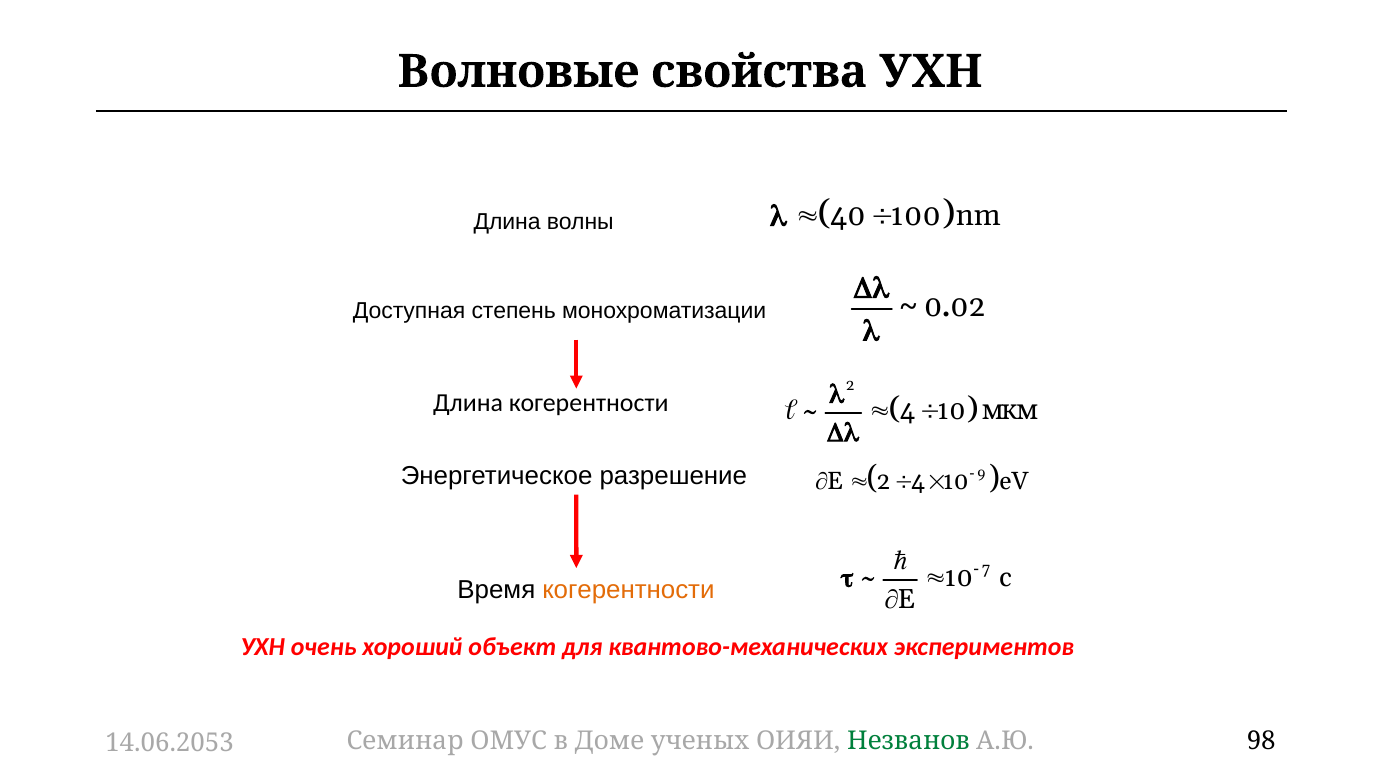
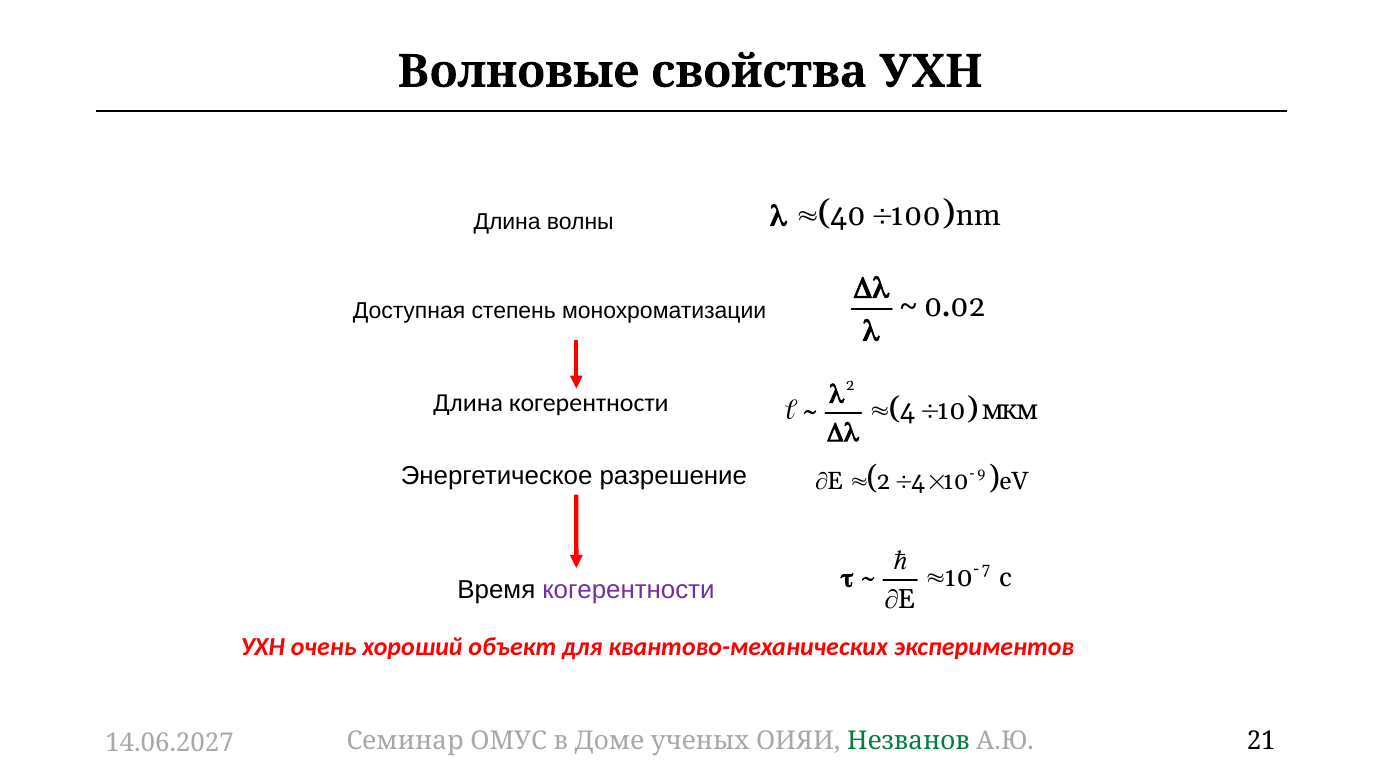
когерентности colour: orange -> purple (628, 590)
98: 98 -> 21 (1261, 740)
14.06.2053: 14.06.2053 -> 14.06.2027 (170, 742)
